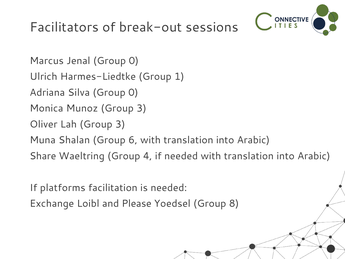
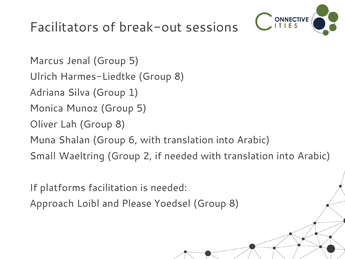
Jenal Group 0: 0 -> 5 (134, 61)
Harmes-Liedtke Group 1: 1 -> 8 (179, 77)
Silva Group 0: 0 -> 1 (133, 92)
Munoz Group 3: 3 -> 5 (142, 108)
Lah Group 3: 3 -> 8 (120, 124)
Share: Share -> Small (43, 156)
4: 4 -> 2 (148, 156)
Exchange: Exchange -> Approach (52, 203)
